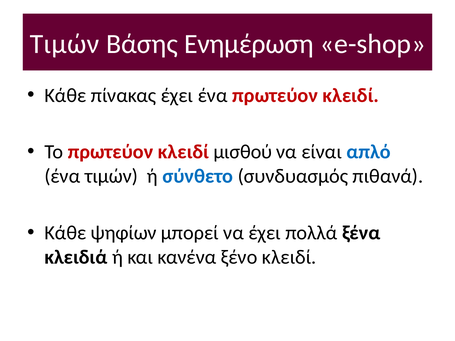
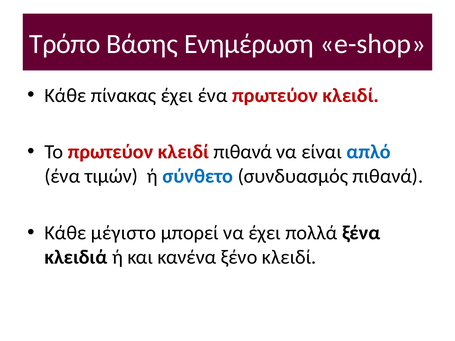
Τιμών: Τιμών -> Τρόπο (65, 44)
κλειδί μισθού: μισθού -> πιθανά (243, 152)
ψηφίων: ψηφίων -> μέγιστο (123, 233)
